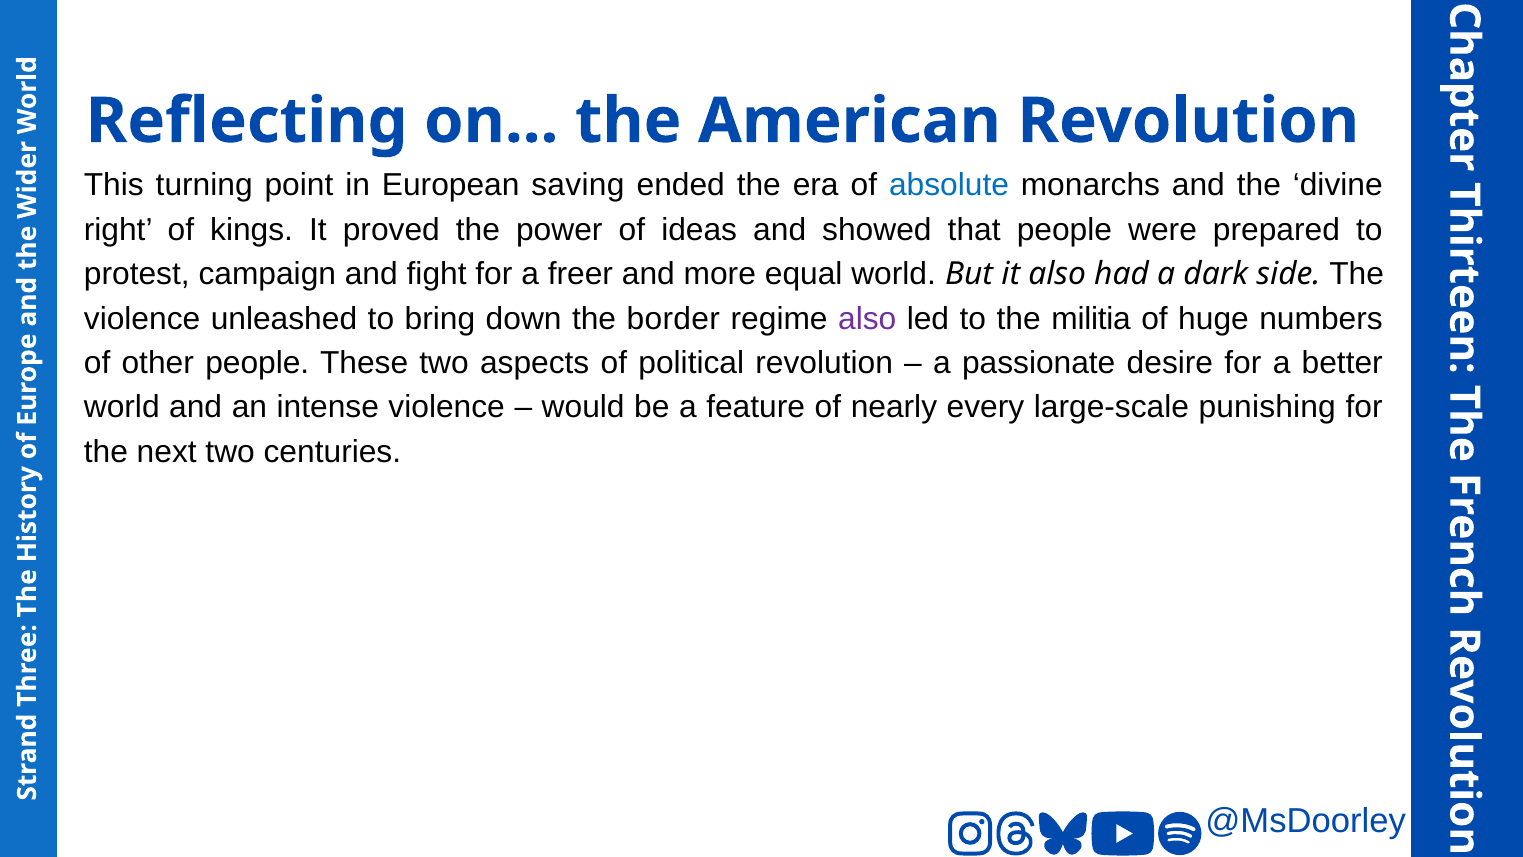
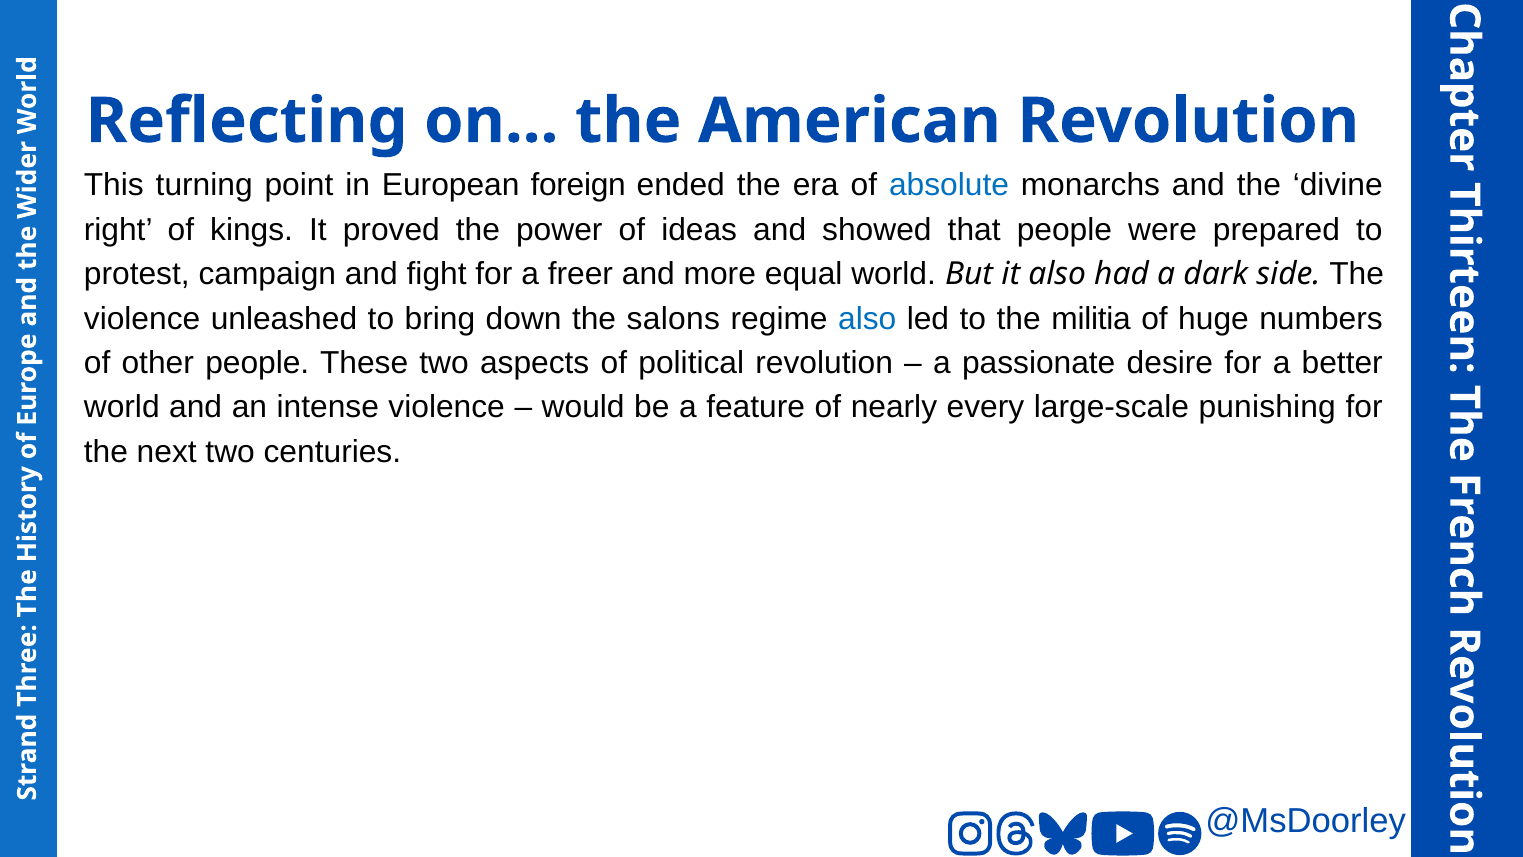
saving: saving -> foreign (578, 185)
border: border -> salons (673, 318)
also colour: purple -> blue (867, 318)
